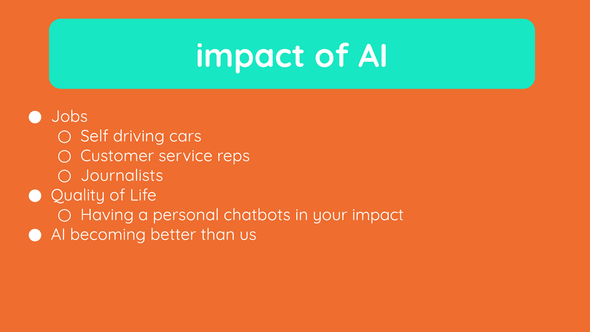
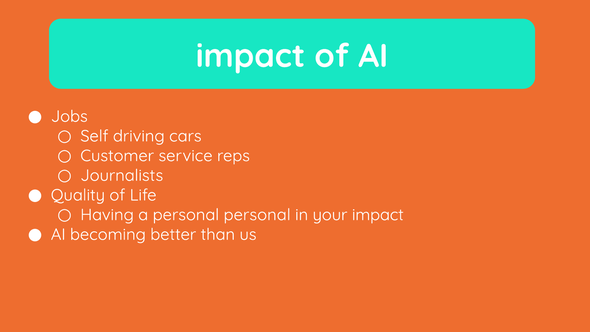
personal chatbots: chatbots -> personal (257, 215)
